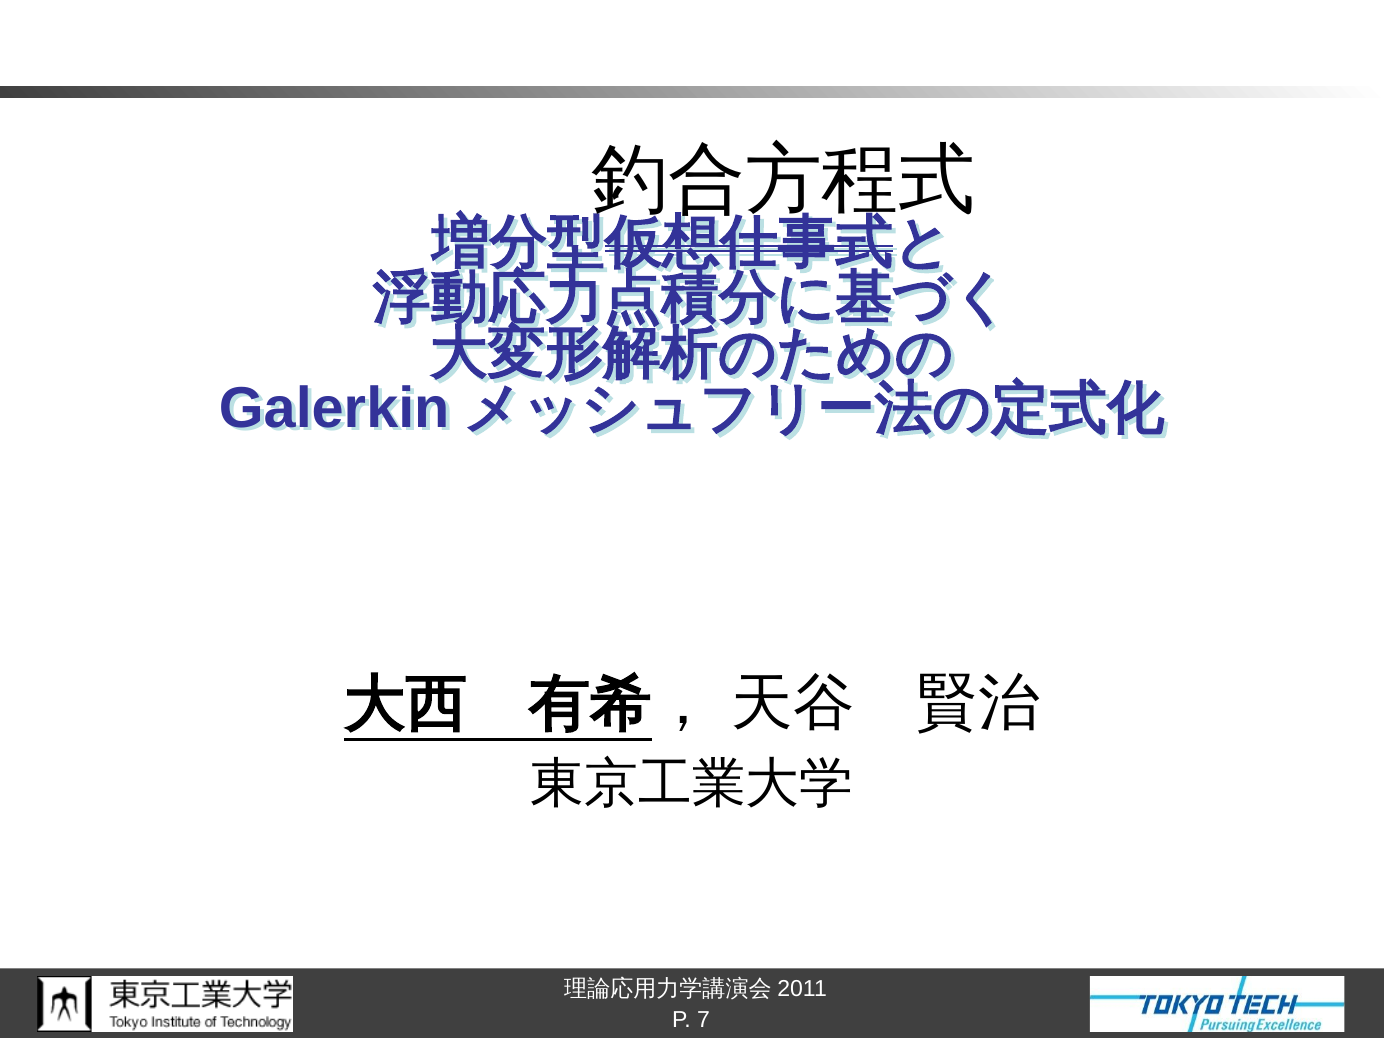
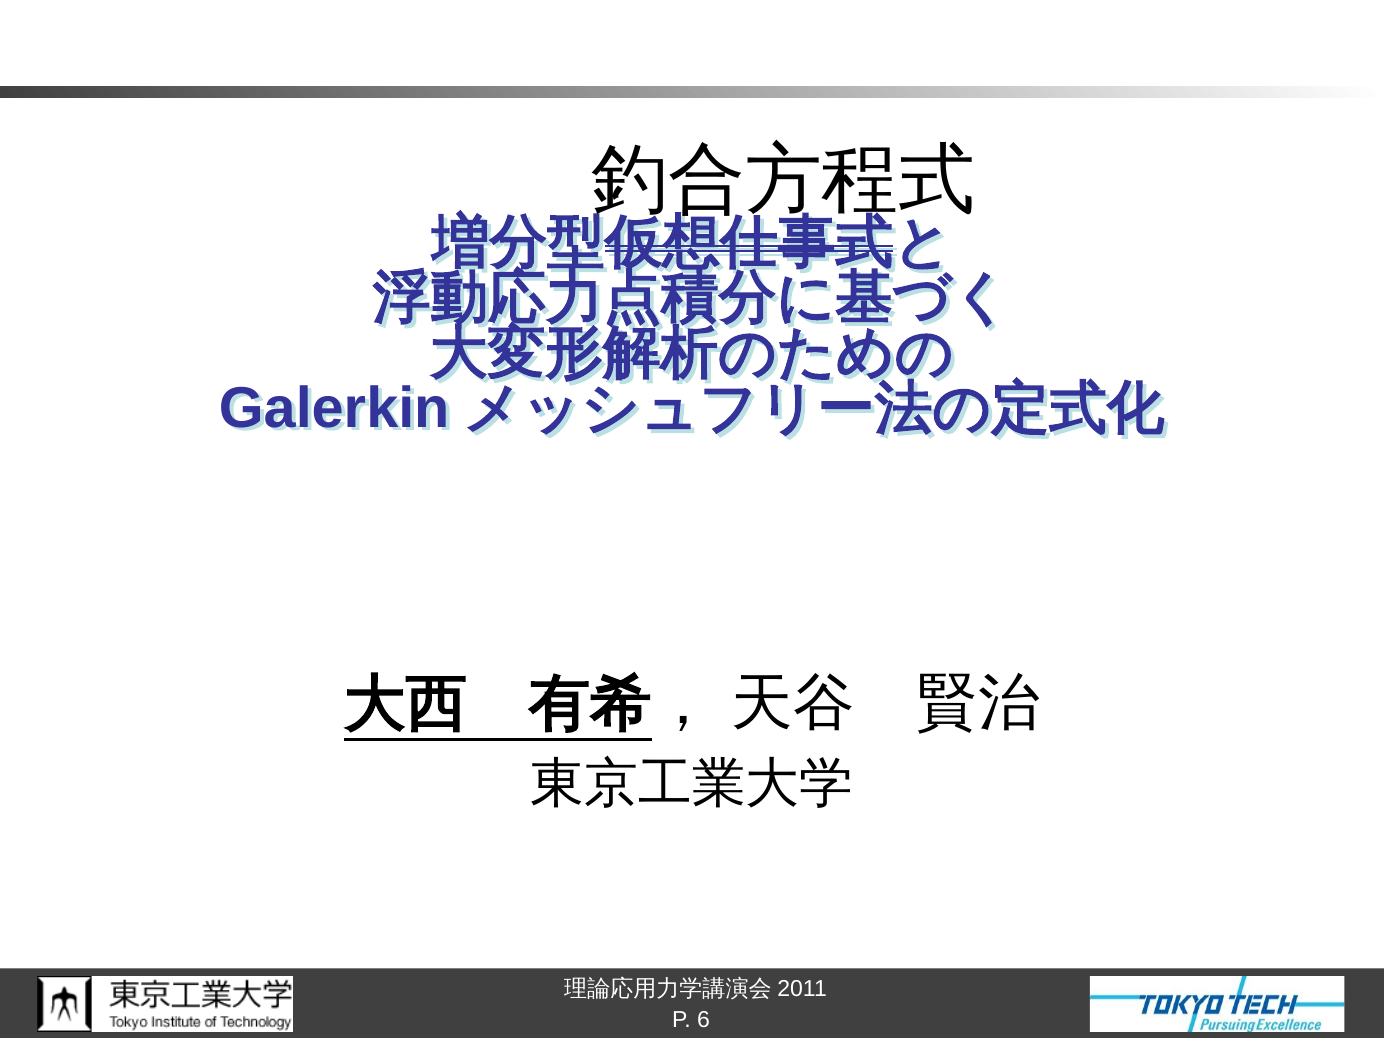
7: 7 -> 6 (704, 1019)
